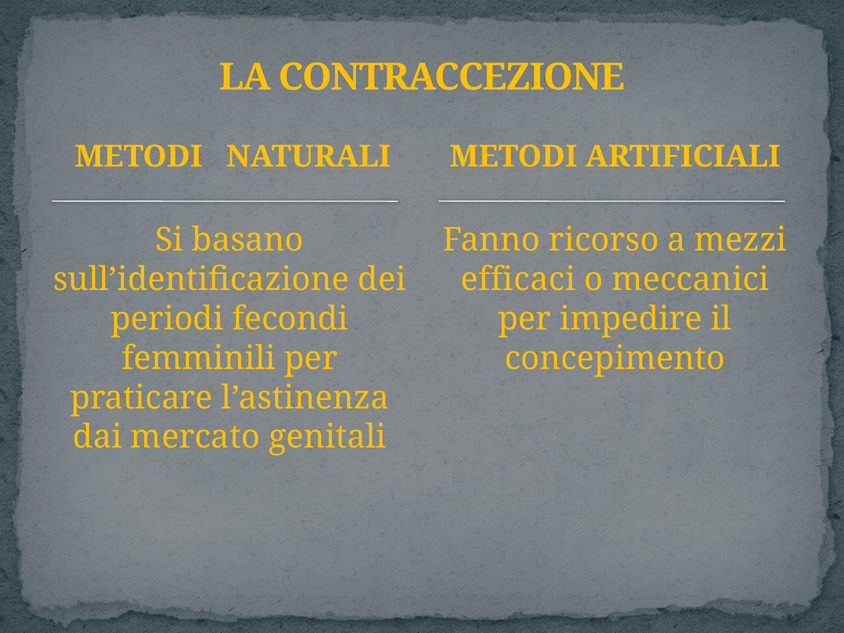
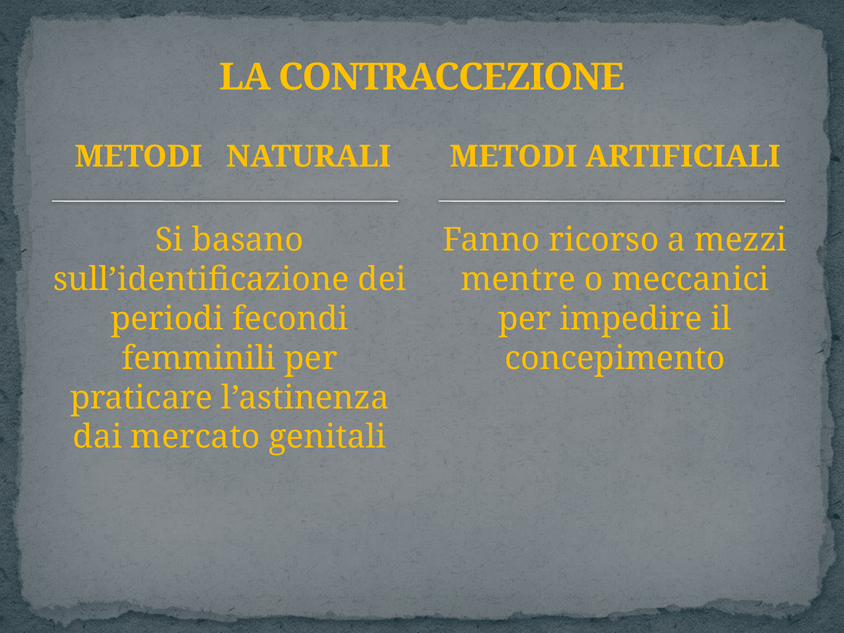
efficaci: efficaci -> mentre (518, 279)
